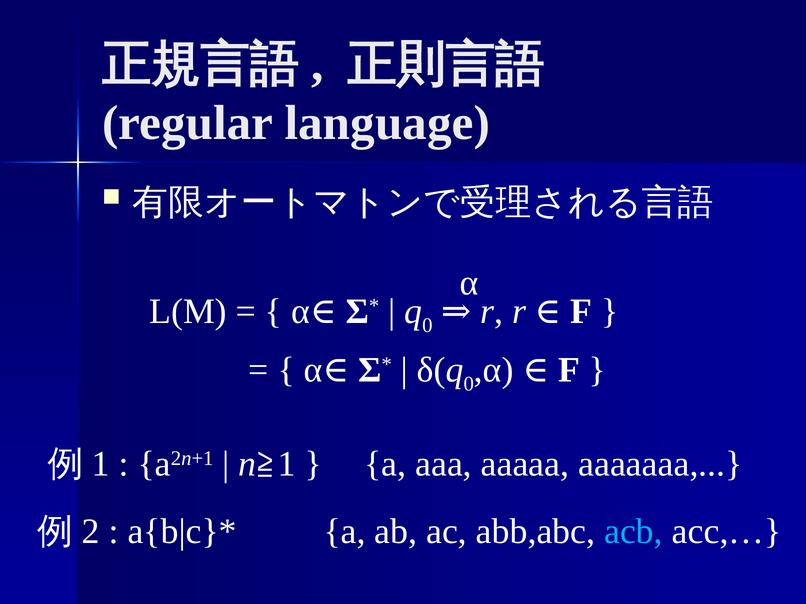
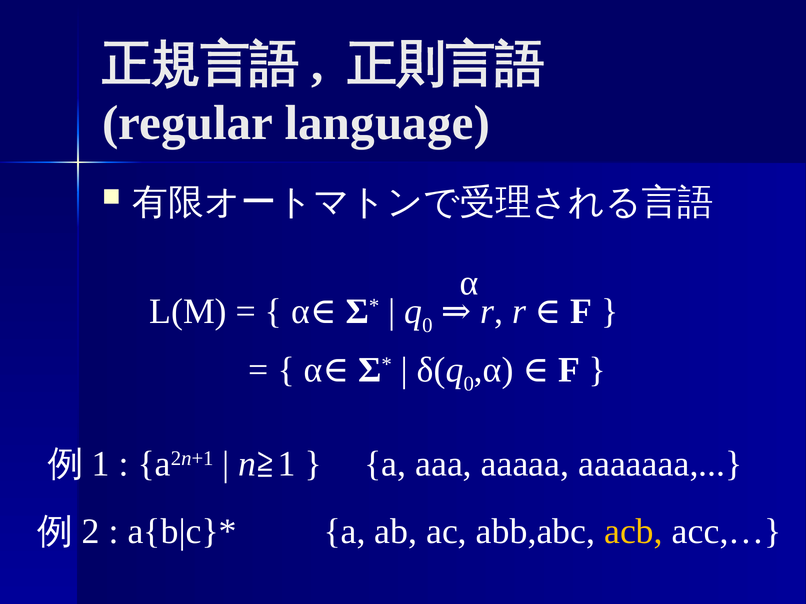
acb colour: light blue -> yellow (634, 532)
